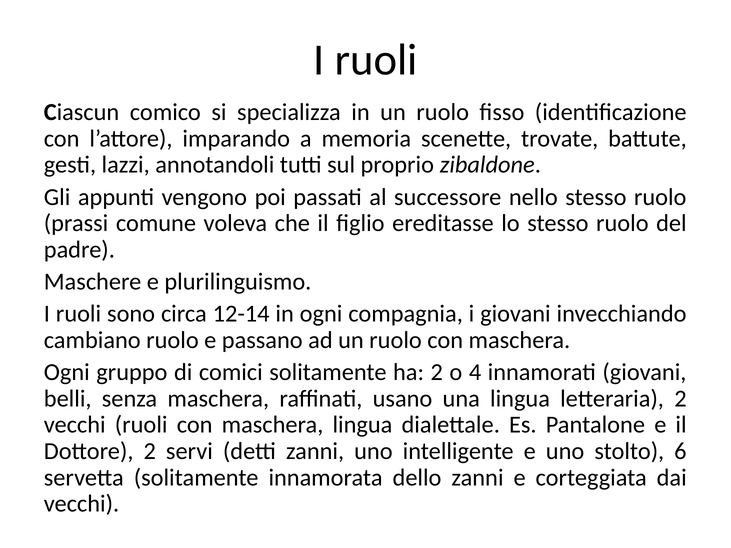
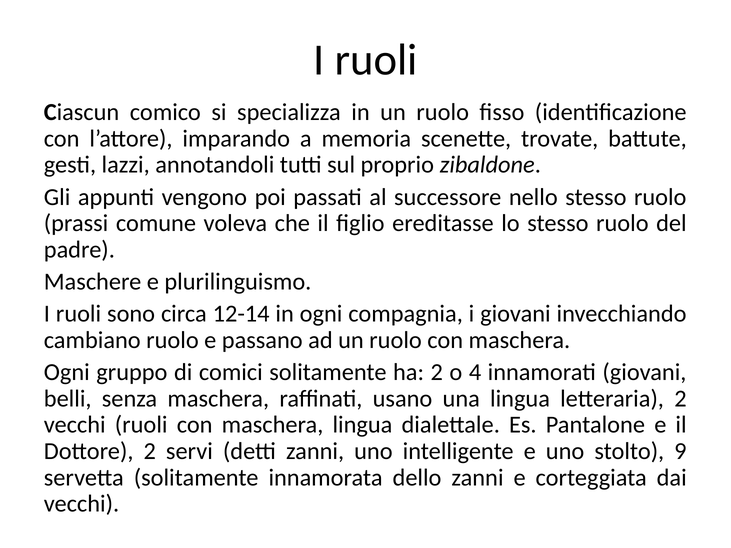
6: 6 -> 9 (680, 451)
